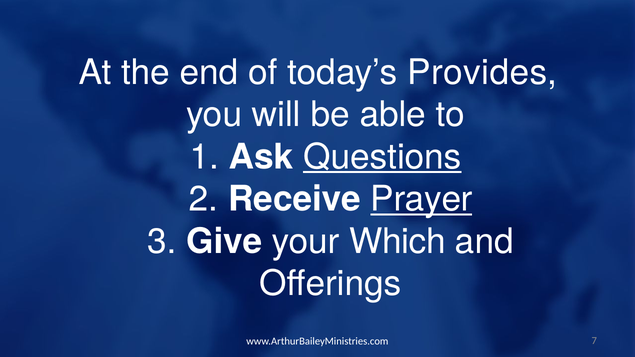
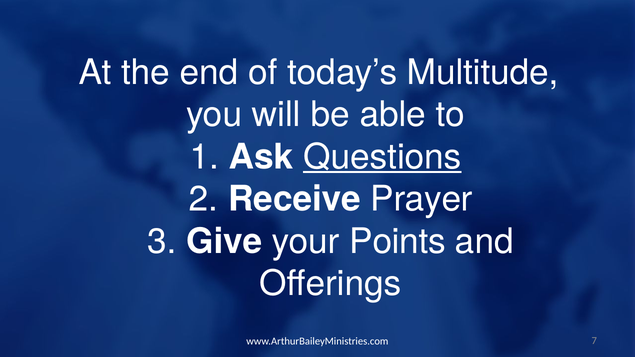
Provides: Provides -> Multitude (483, 72)
Prayer underline: present -> none (421, 199)
Which: Which -> Points (398, 242)
